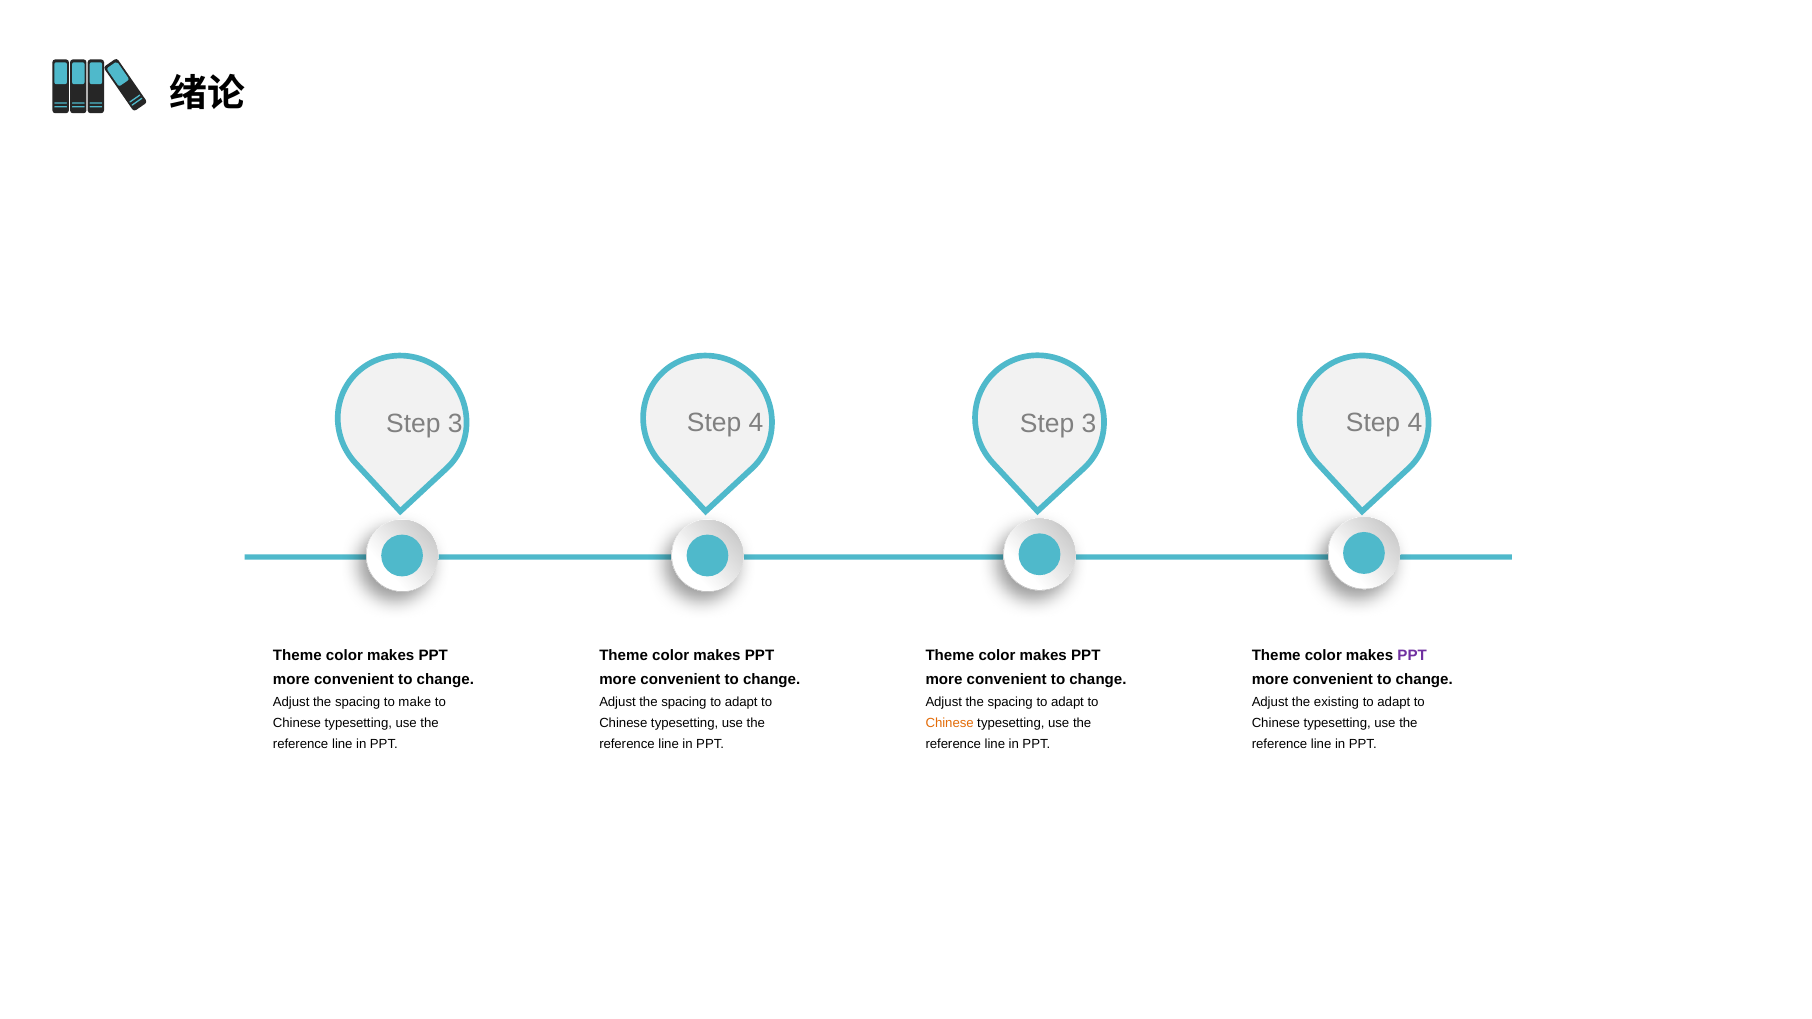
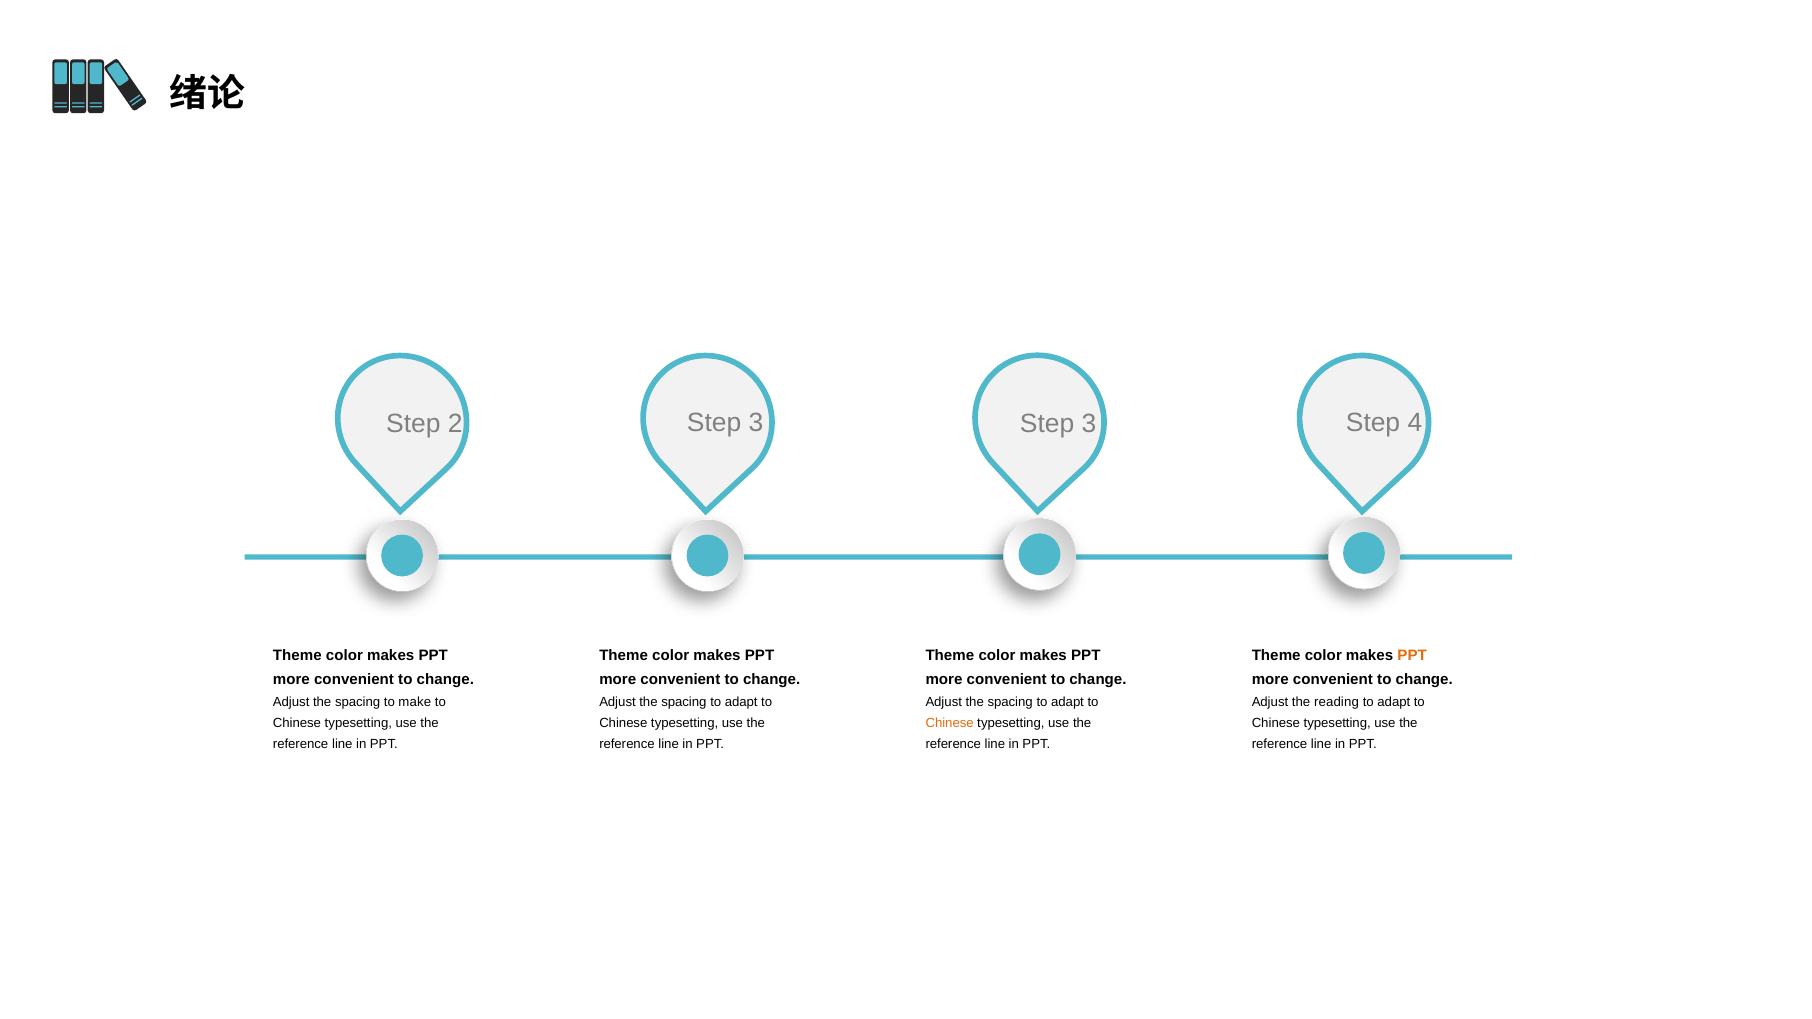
3: 3 -> 2 (455, 424)
4: 4 -> 3 (756, 423)
PPT colour: purple -> orange (1412, 655)
existing: existing -> reading (1336, 702)
